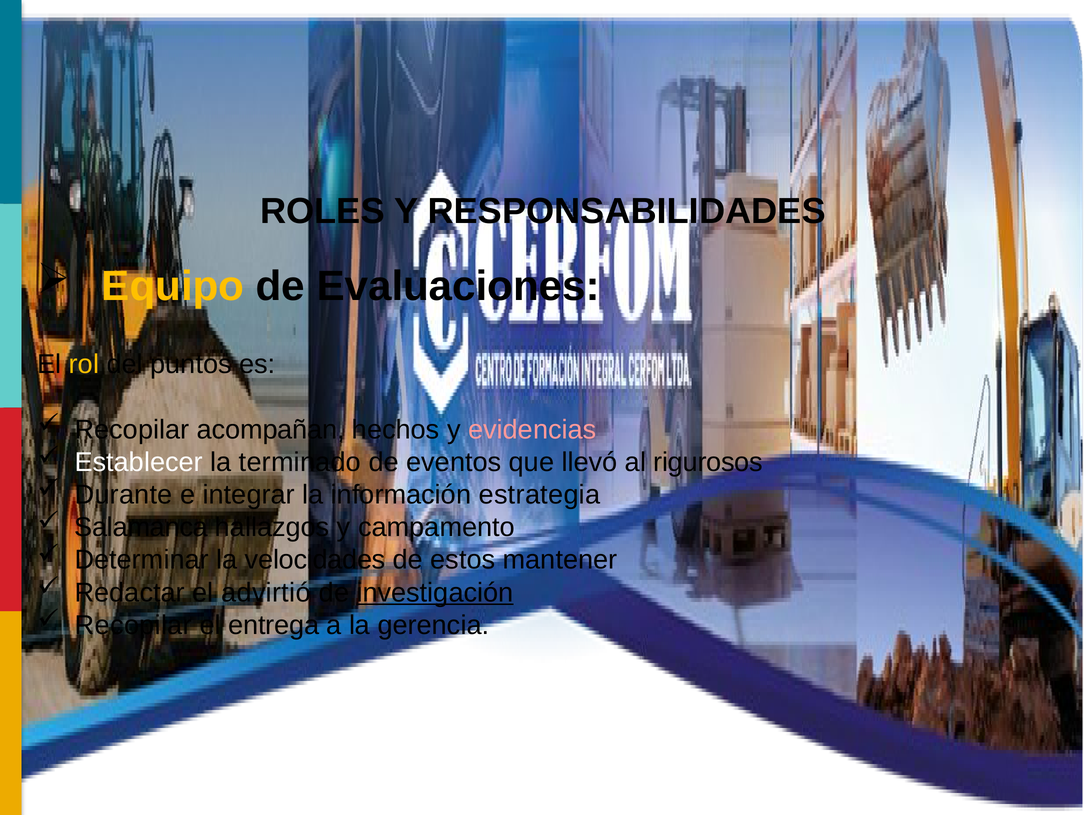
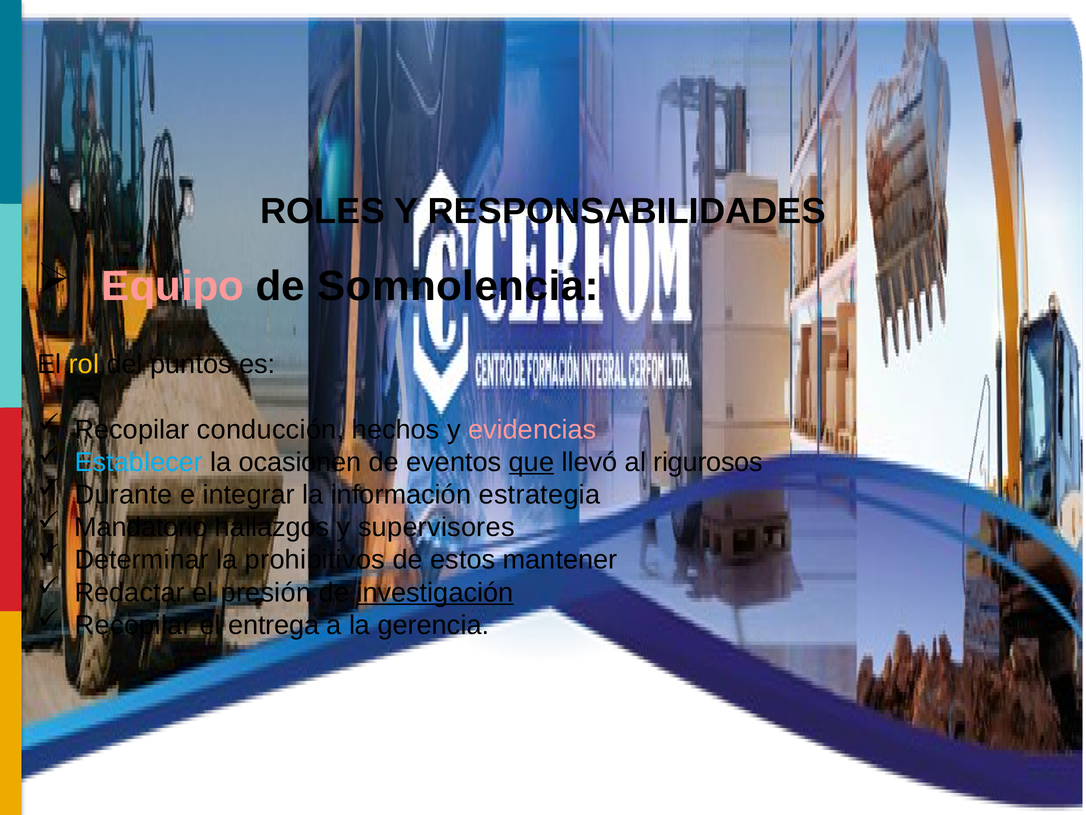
Equipo colour: yellow -> pink (173, 286)
Evaluaciones: Evaluaciones -> Somnolencia (458, 286)
acompañan: acompañan -> conducción (271, 429)
Establecer colour: white -> light blue (139, 462)
terminado: terminado -> ocasionen (300, 462)
que underline: none -> present (531, 462)
Salamanca: Salamanca -> Mandatorio (141, 527)
campamento: campamento -> supervisores (436, 527)
velocidades: velocidades -> prohibitivos (315, 560)
advirtió: advirtió -> presión (266, 592)
